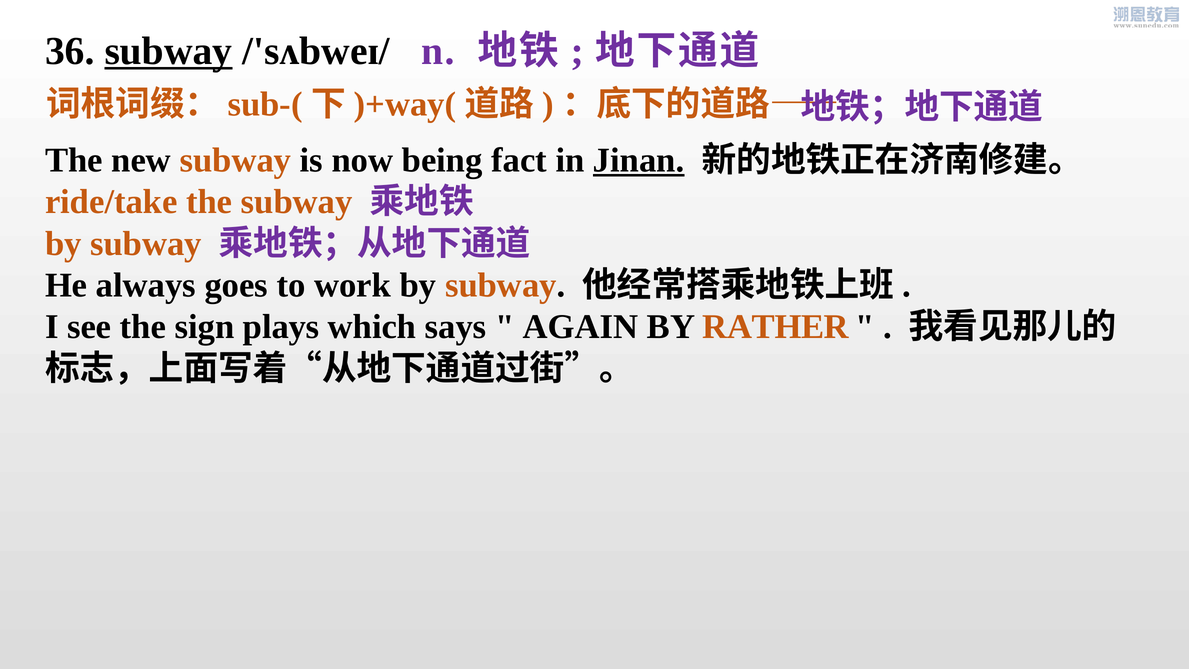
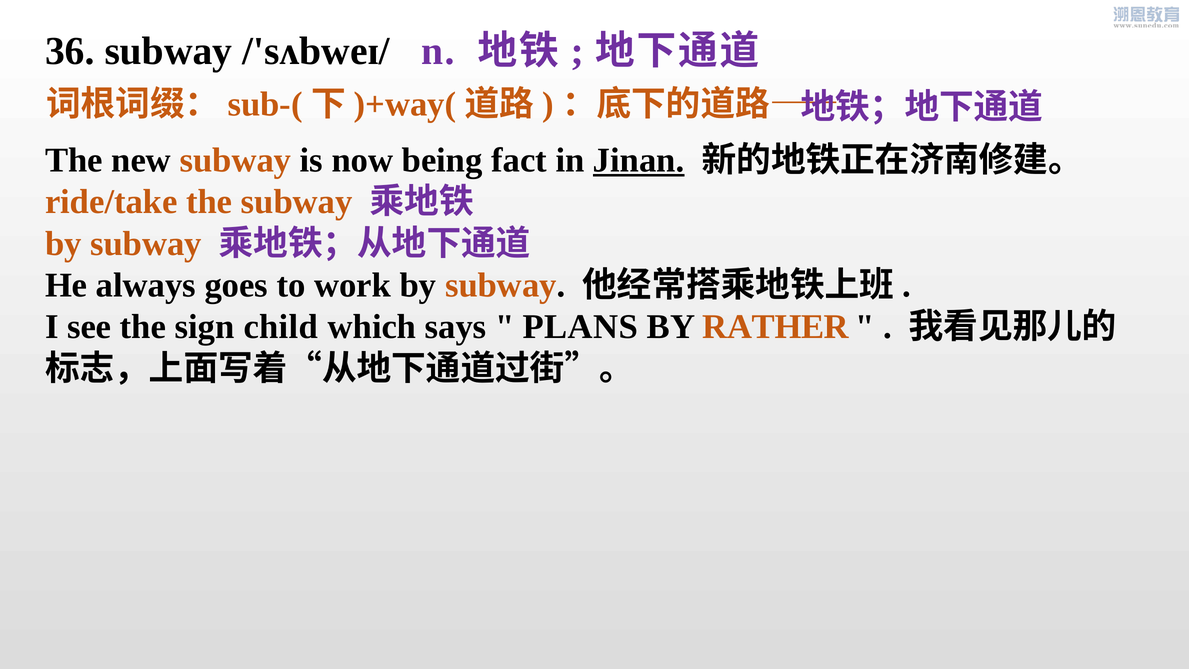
subway underline: present -> none (168, 51)
plays: plays -> child (281, 327)
AGAIN: AGAIN -> PLANS (580, 327)
